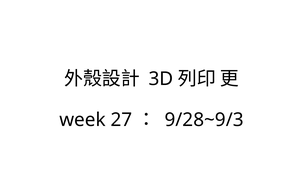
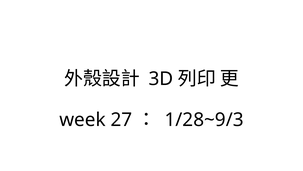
9/28~9/3: 9/28~9/3 -> 1/28~9/3 (204, 119)
